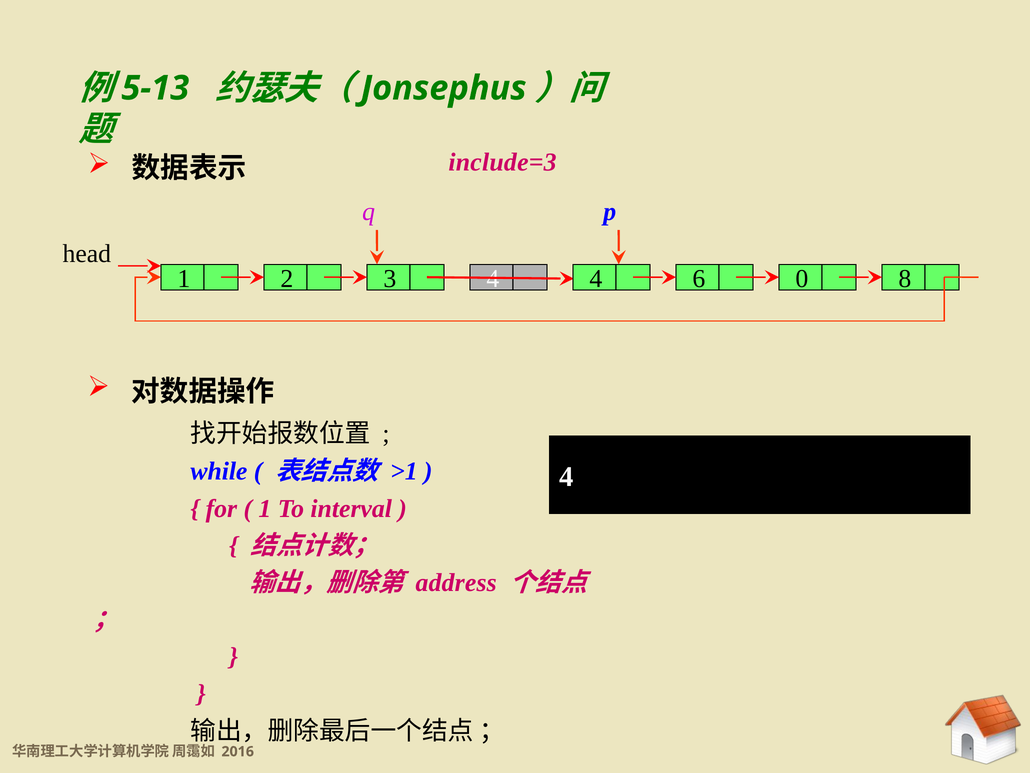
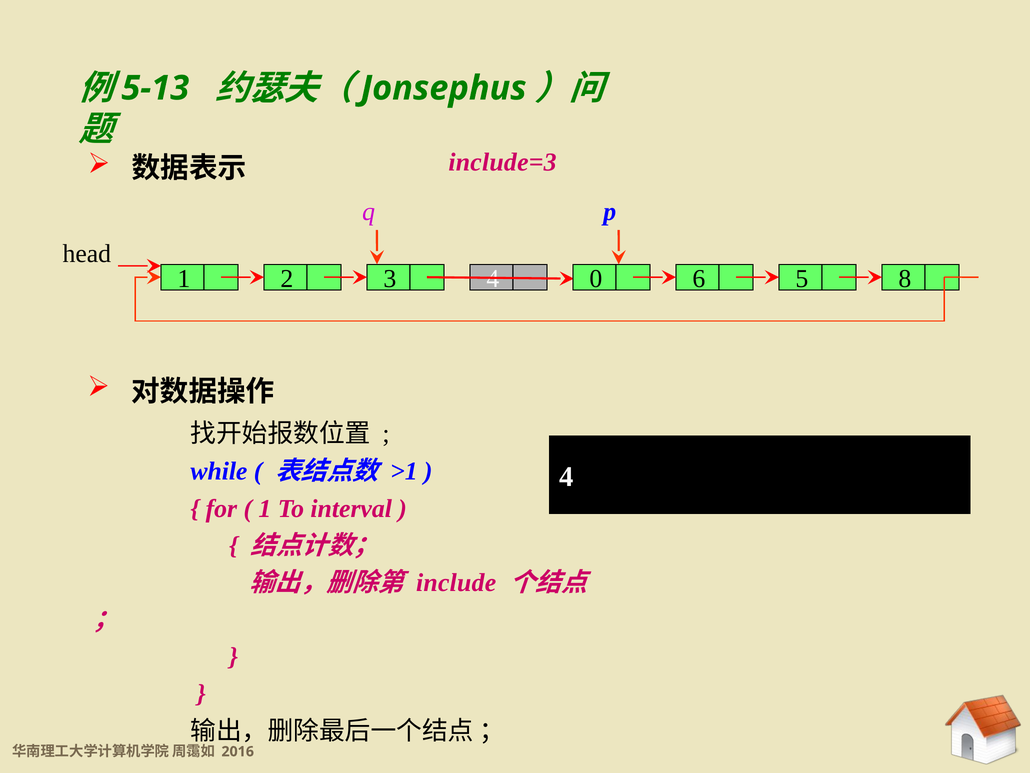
4 4: 4 -> 0 (596, 279)
6 0: 0 -> 5 (802, 279)
address: address -> include (456, 582)
